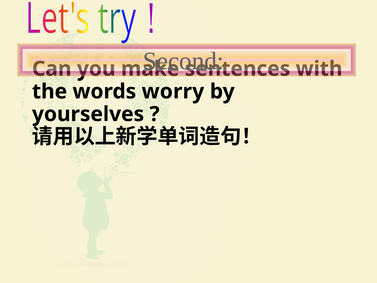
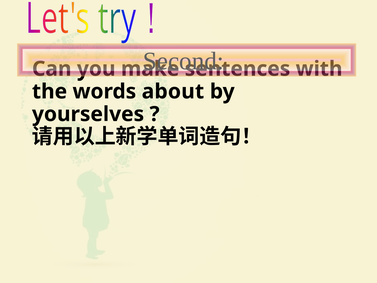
worry: worry -> about (173, 91)
